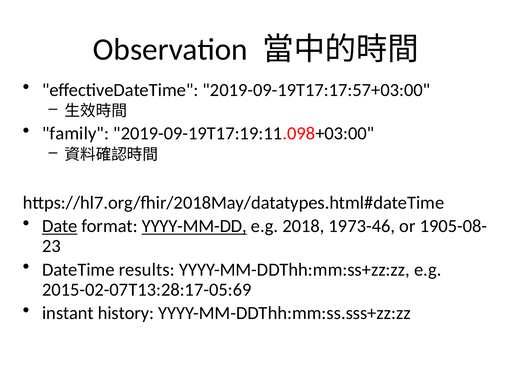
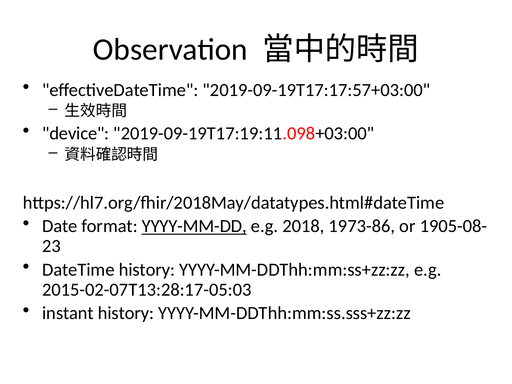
family: family -> device (76, 133)
Date underline: present -> none (60, 226)
1973-46: 1973-46 -> 1973-86 (362, 226)
DateTime results: results -> history (147, 270)
2015-02-07T13:28:17-05:69: 2015-02-07T13:28:17-05:69 -> 2015-02-07T13:28:17-05:03 (147, 290)
